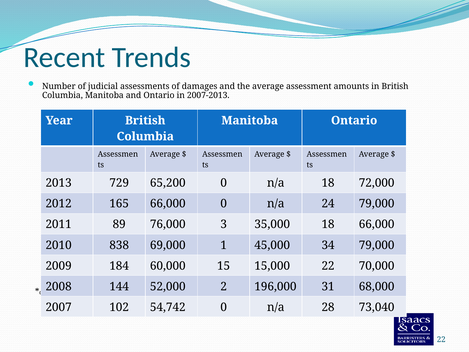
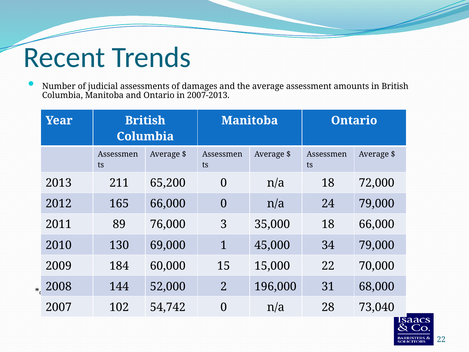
729: 729 -> 211 (119, 183)
838: 838 -> 130 (119, 245)
